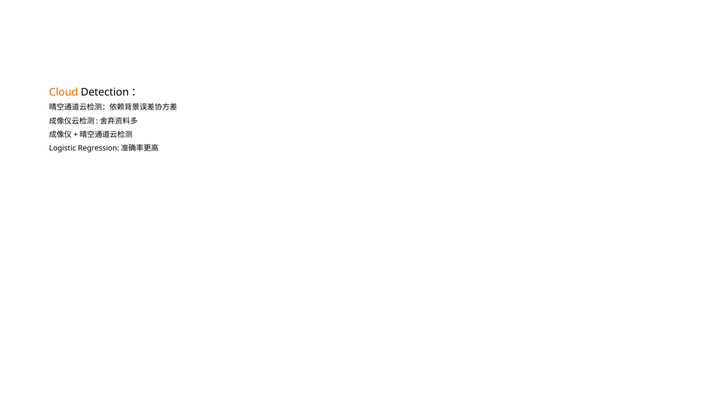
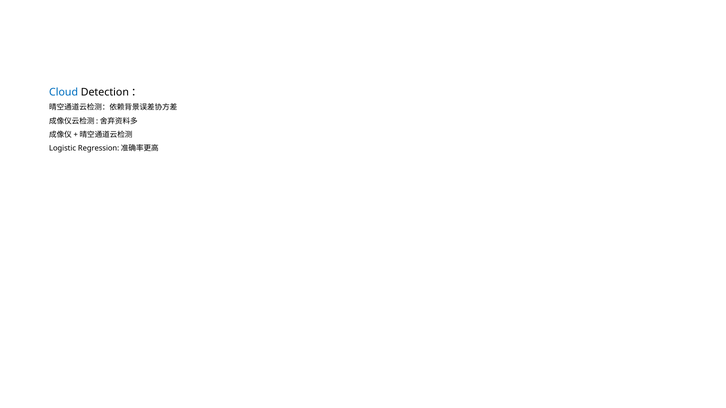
Cloud colour: orange -> blue (64, 92)
